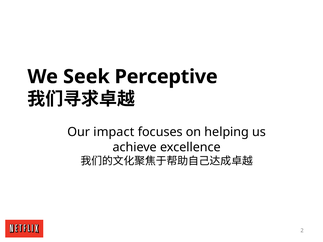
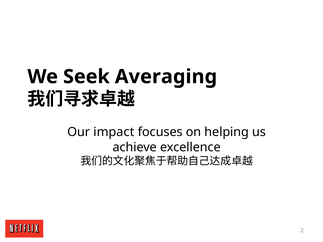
Perceptive: Perceptive -> Averaging (166, 77)
